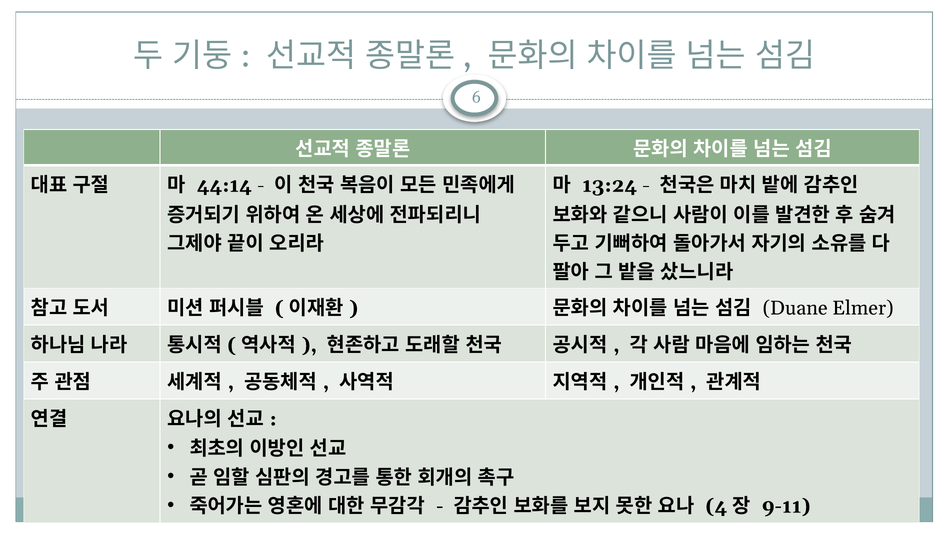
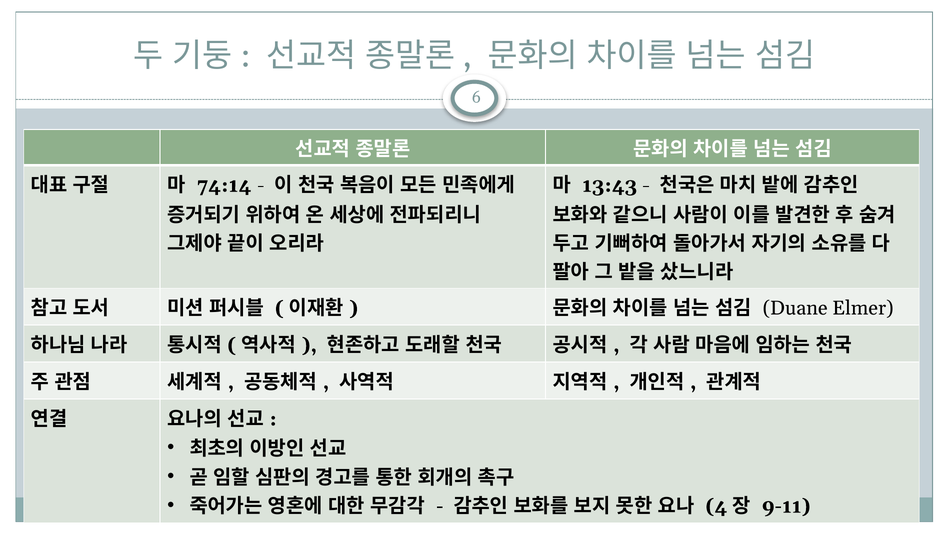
44:14: 44:14 -> 74:14 (224, 185)
13:24: 13:24 -> 13:43 (610, 185)
